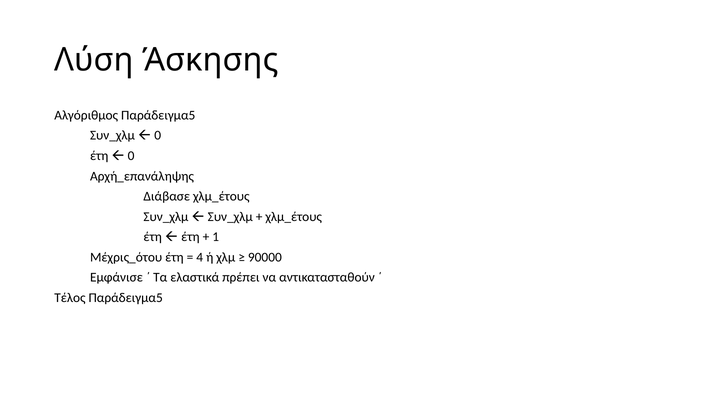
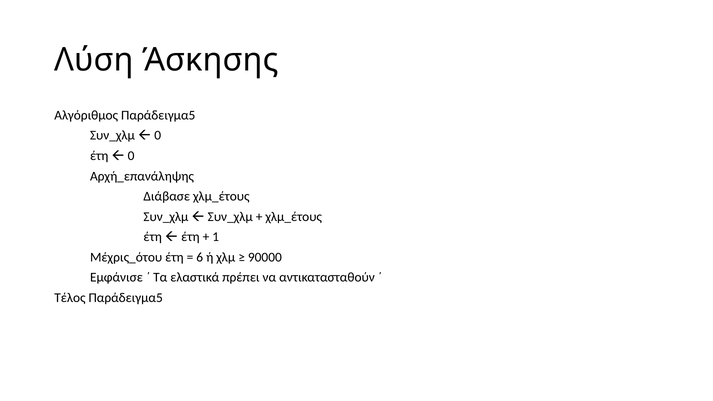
4: 4 -> 6 (200, 257)
